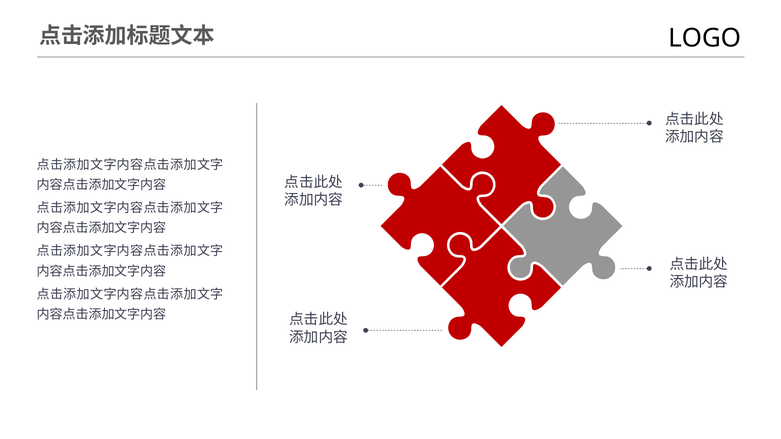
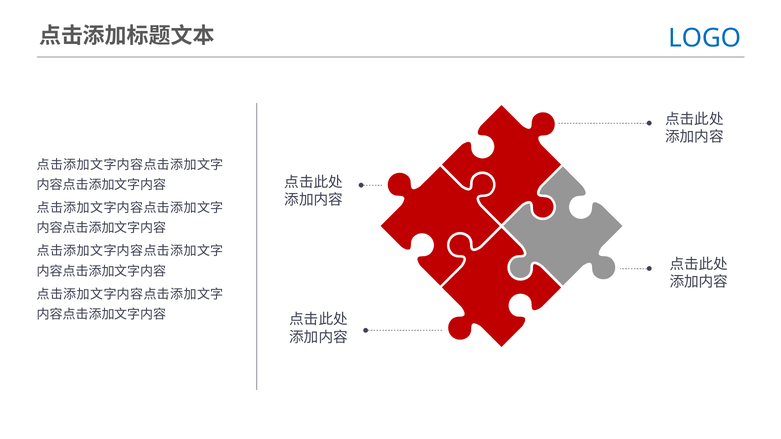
LOGO colour: black -> blue (705, 38)
